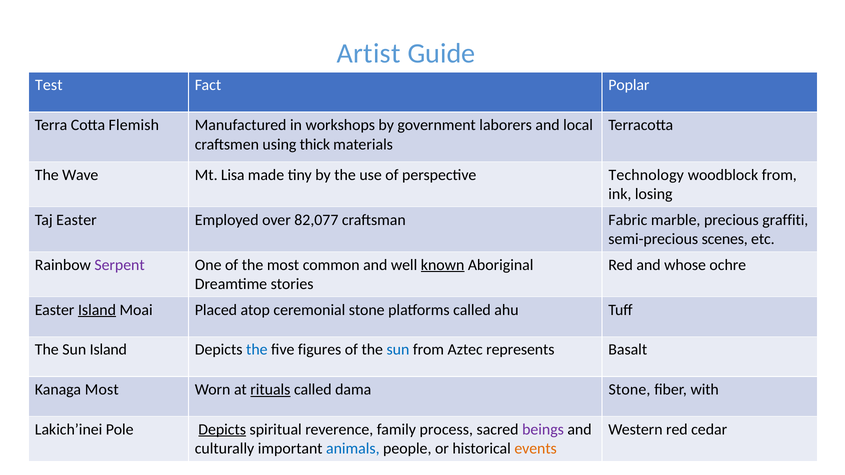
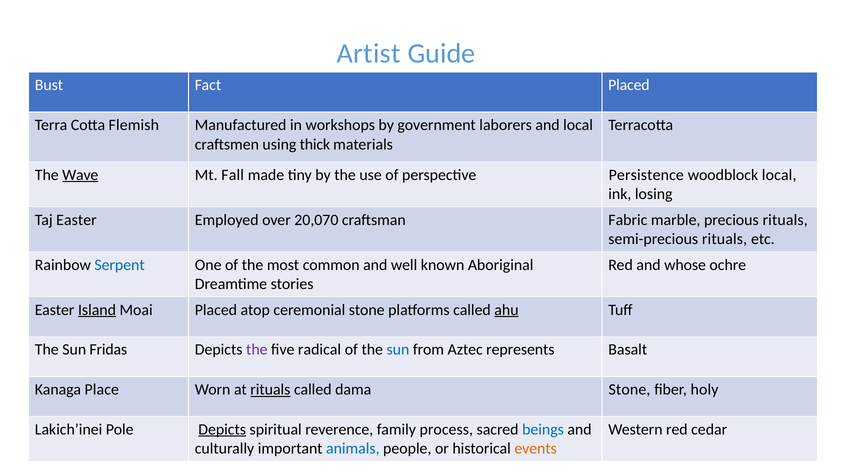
Test: Test -> Bust (49, 85)
Fact Poplar: Poplar -> Placed (629, 85)
Wave underline: none -> present (80, 175)
Lisa: Lisa -> Fall (233, 175)
Technology: Technology -> Persistence (646, 175)
woodblock from: from -> local (779, 175)
82,077: 82,077 -> 20,070 (316, 220)
precious graffiti: graffiti -> rituals (785, 220)
semi-precious scenes: scenes -> rituals (725, 239)
Serpent colour: purple -> blue (120, 265)
known underline: present -> none (443, 265)
ahu underline: none -> present (506, 310)
Sun Island: Island -> Fridas (108, 350)
the colour: blue -> purple (257, 350)
figures: figures -> radical (320, 350)
Kanaga Most: Most -> Place (102, 390)
with: with -> holy (705, 390)
beings colour: purple -> blue (543, 430)
